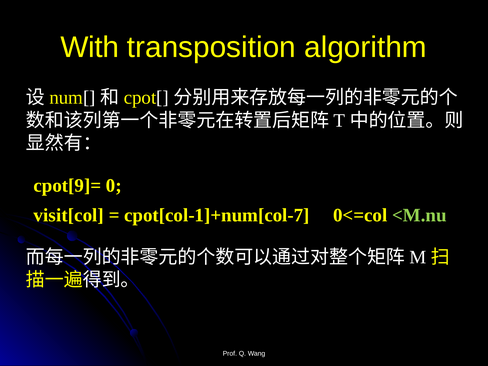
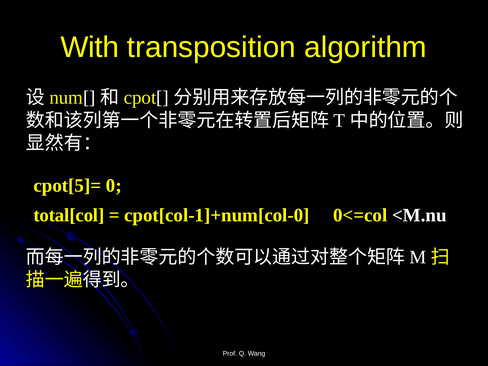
cpot[9]=: cpot[9]= -> cpot[5]= (67, 186)
visit[col: visit[col -> total[col (69, 215)
cpot[col-1]+num[col-7: cpot[col-1]+num[col-7 -> cpot[col-1]+num[col-0 (217, 215)
<M.nu colour: light green -> white (419, 215)
